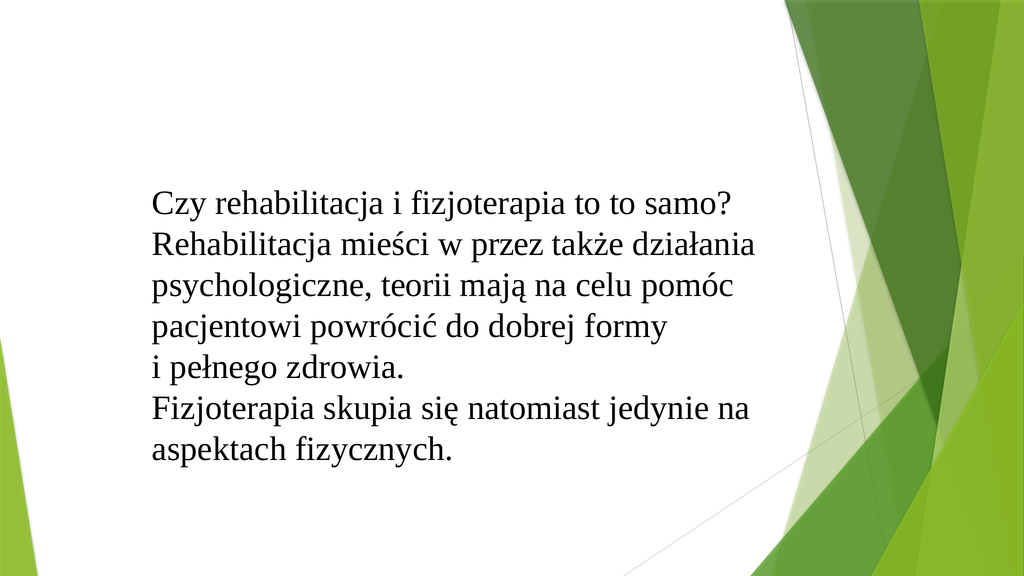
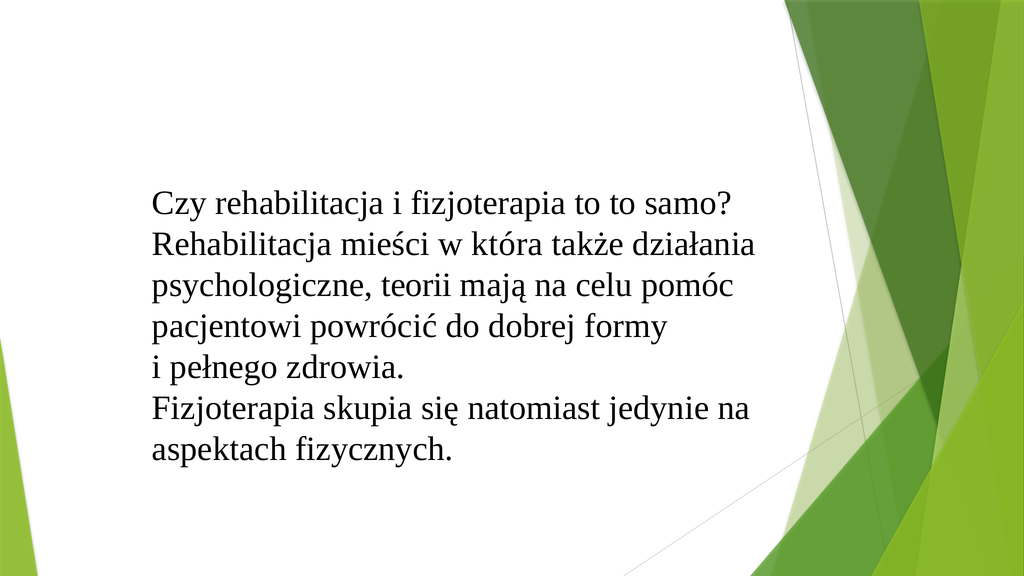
przez: przez -> która (507, 244)
